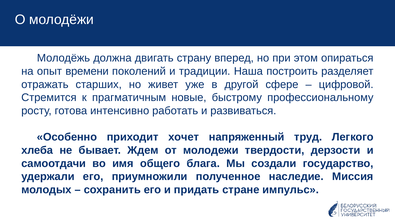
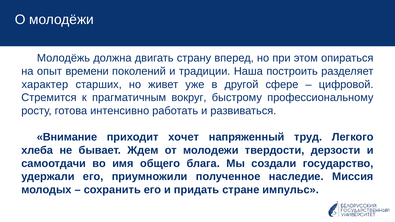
отражать: отражать -> характер (45, 85)
новые: новые -> вокруг (189, 98)
Особенно: Особенно -> Внимание (67, 137)
